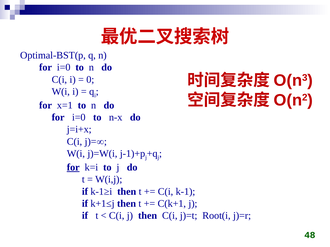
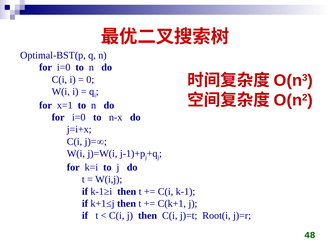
for underline: present -> none (73, 168)
